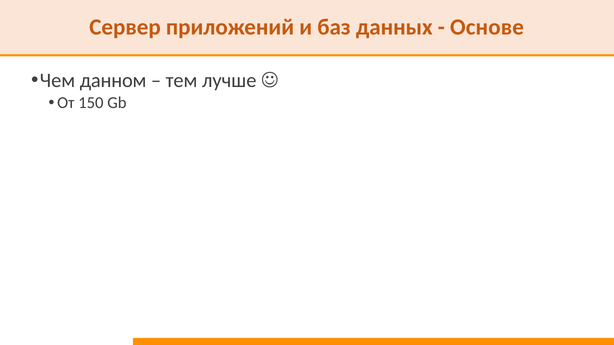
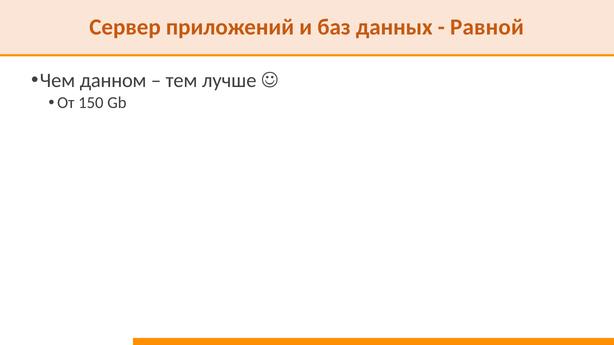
Основе: Основе -> Равной (487, 27)
